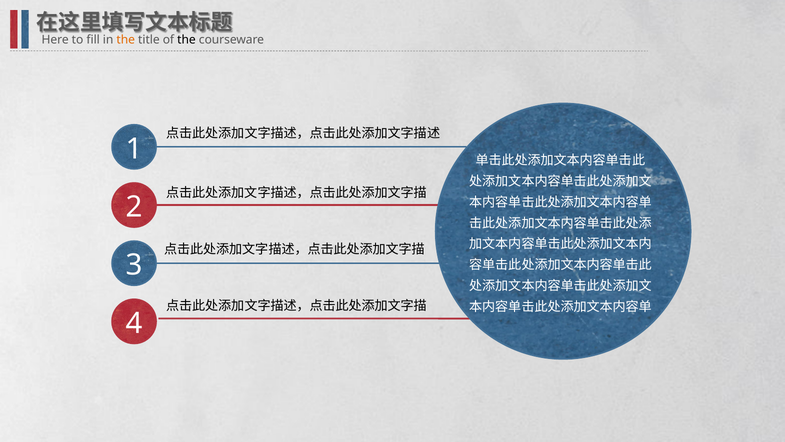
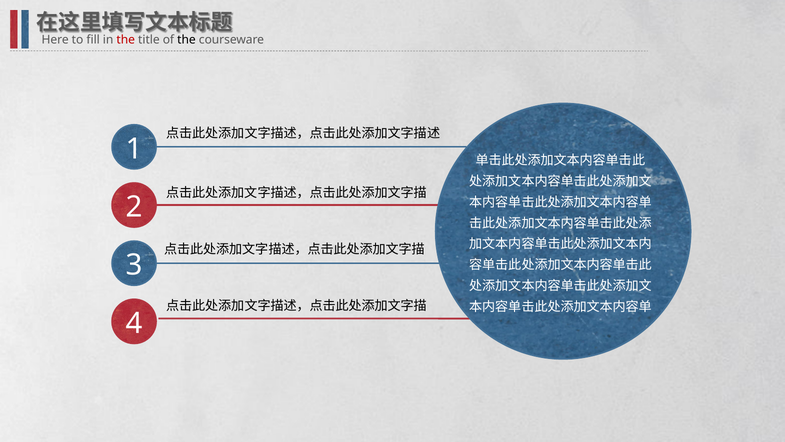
the colour: orange -> red (126, 40)
